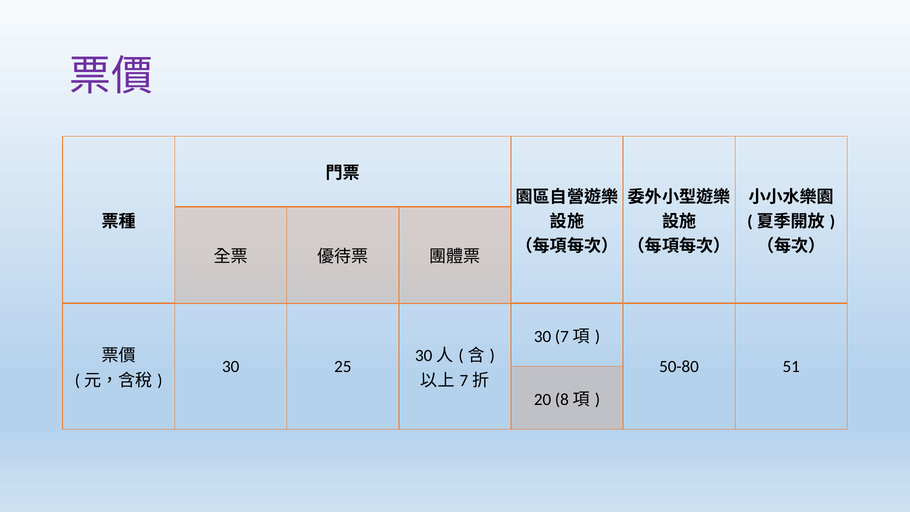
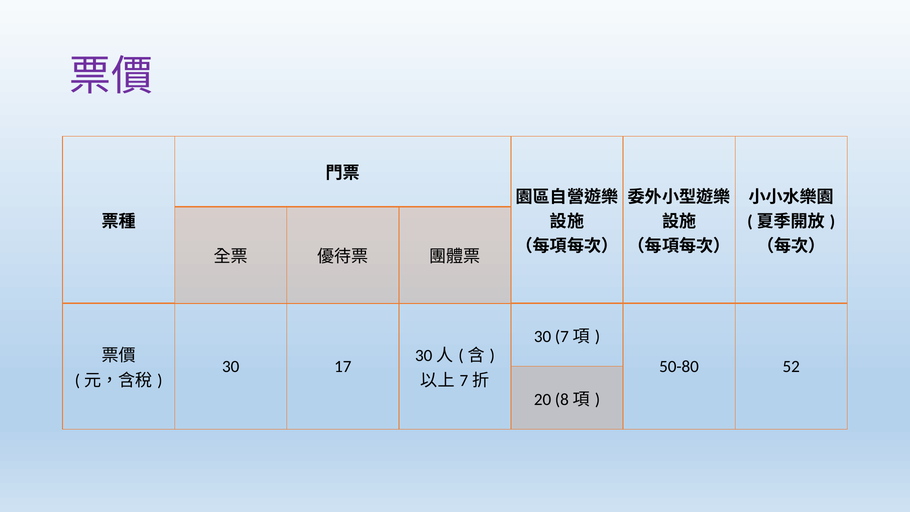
25: 25 -> 17 (343, 366)
51: 51 -> 52 (791, 366)
